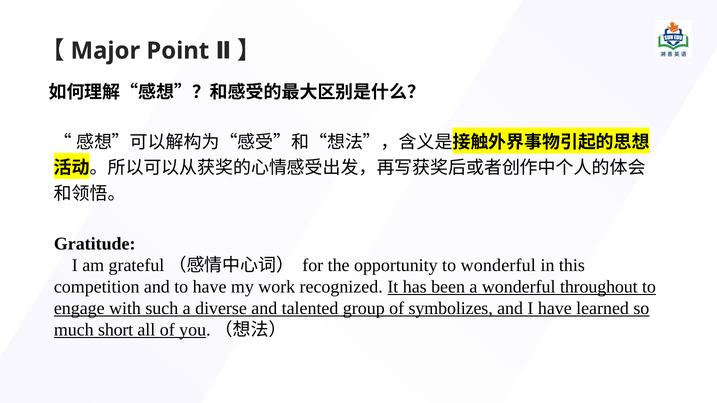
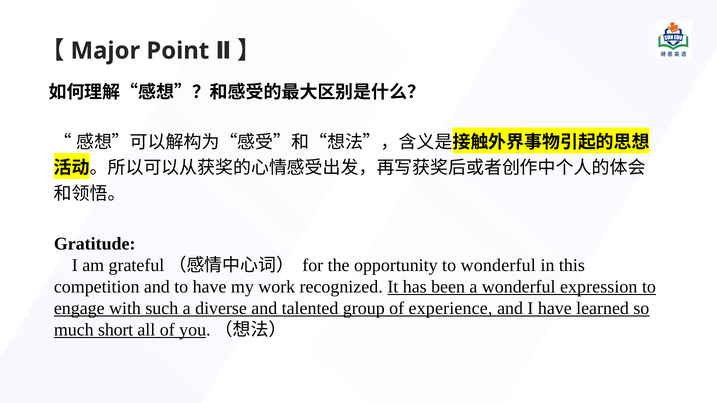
throughout: throughout -> expression (599, 287)
symbolizes: symbolizes -> experience (451, 308)
